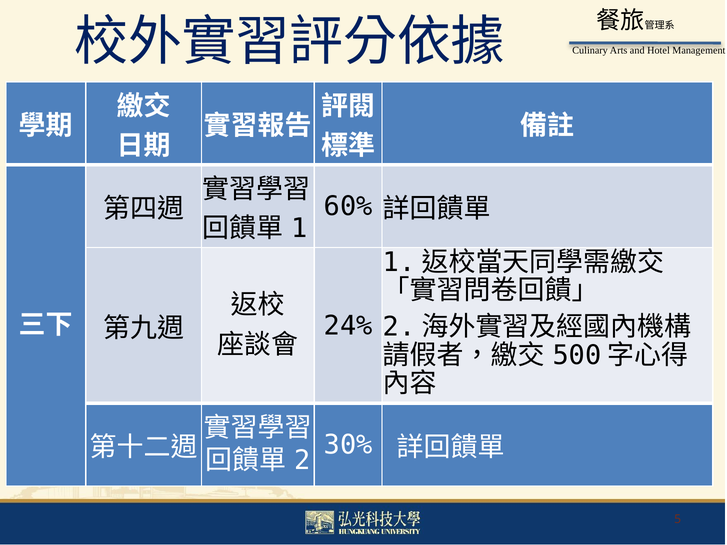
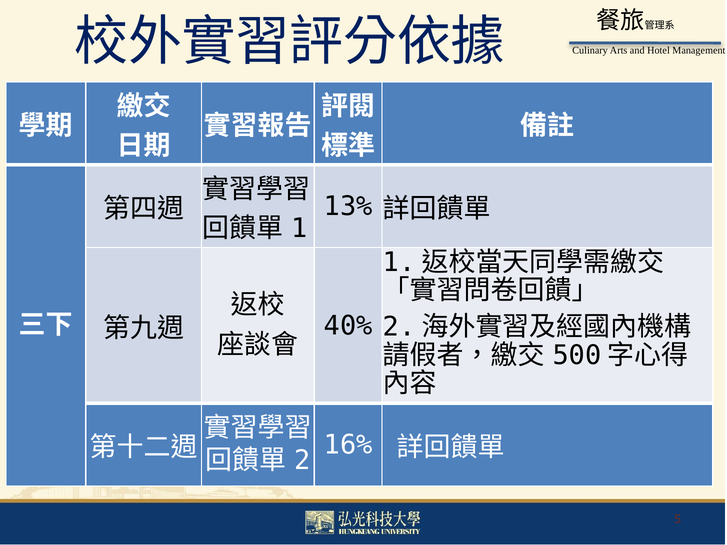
60%: 60% -> 13% (348, 207)
24%: 24% -> 40% (348, 326)
30%: 30% -> 16% (348, 445)
